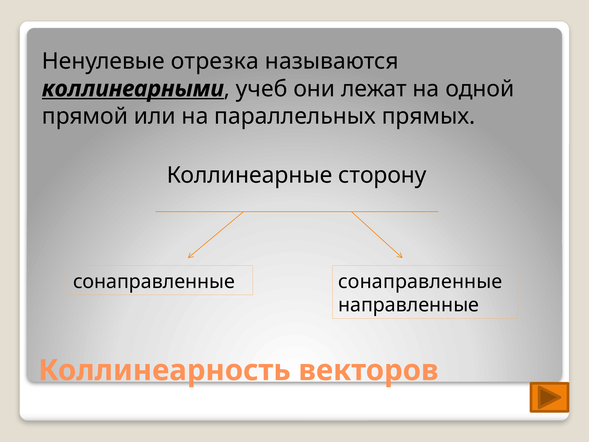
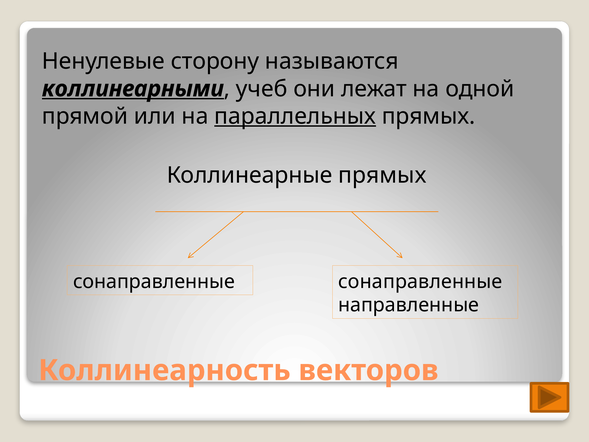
отрезка: отрезка -> сторону (215, 61)
параллельных underline: none -> present (295, 116)
Коллинеарные сторону: сторону -> прямых (382, 175)
